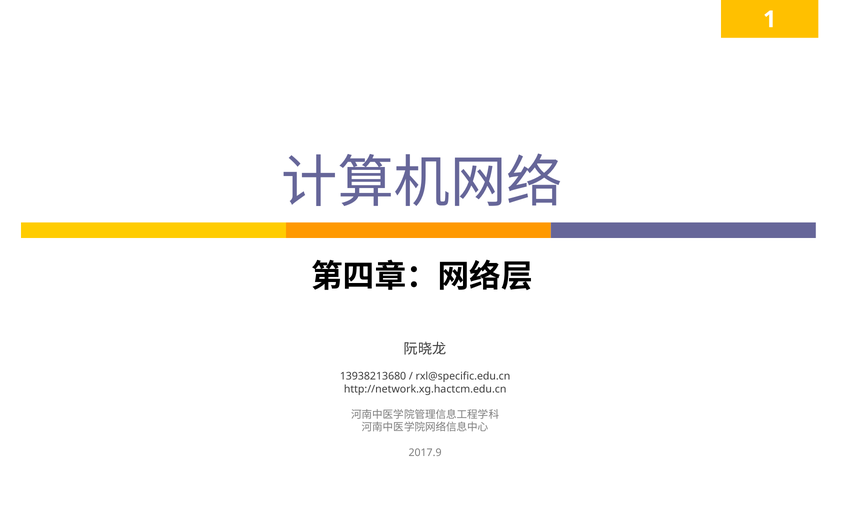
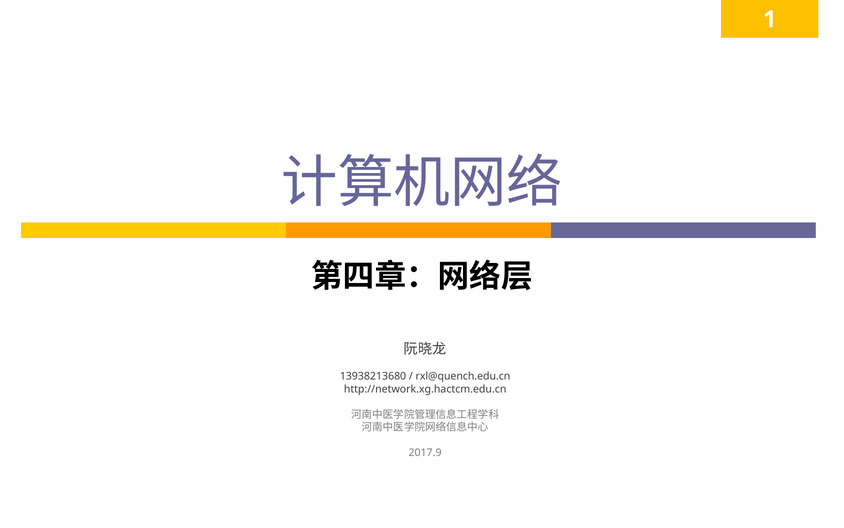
rxl@specific.edu.cn: rxl@specific.edu.cn -> rxl@quench.edu.cn (463, 376)
